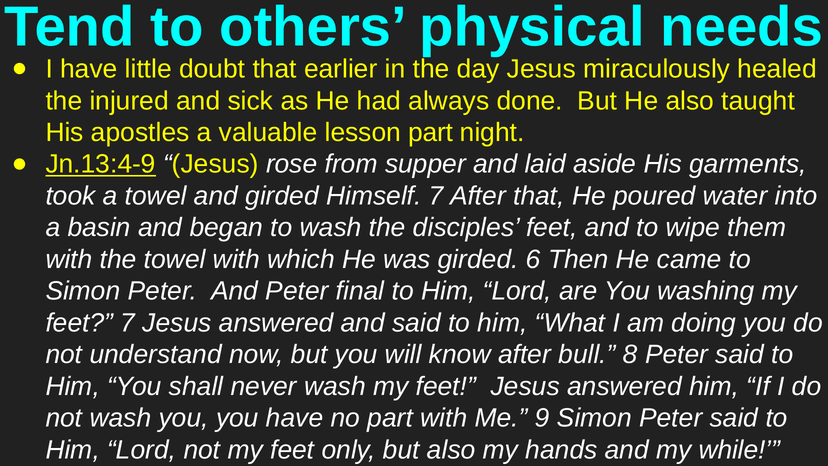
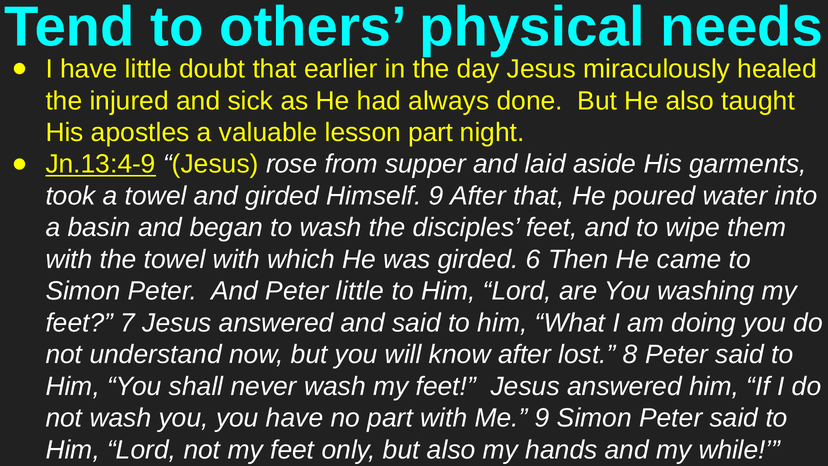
Himself 7: 7 -> 9 (436, 196)
Peter final: final -> little (360, 291)
bull: bull -> lost (587, 354)
